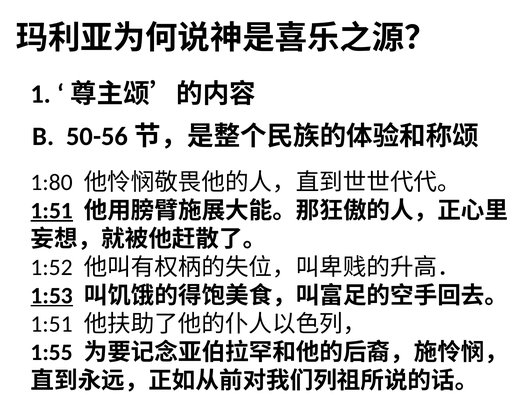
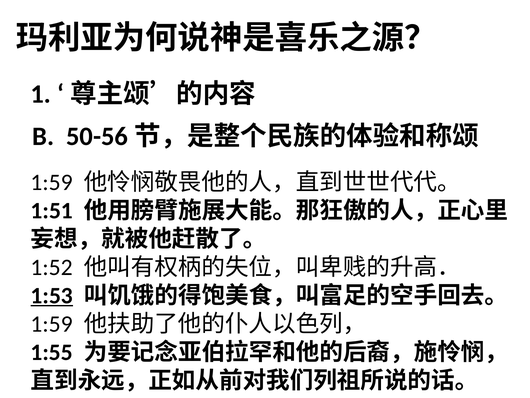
1:80: 1:80 -> 1:59 (52, 182)
1:51 underline: present -> none (52, 210)
1:51: 1:51 -> 1:59 (52, 324)
